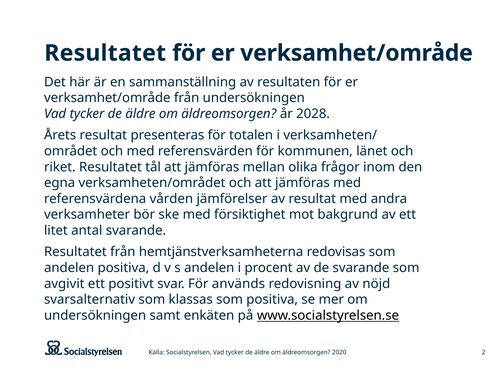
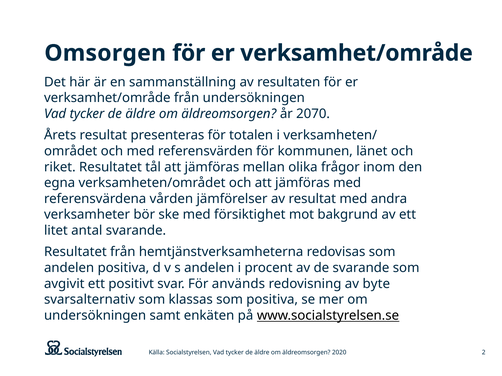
Resultatet: Resultatet -> Omsorgen (105, 53)
2028: 2028 -> 2070 (313, 114)
nöjd: nöjd -> byte (376, 284)
